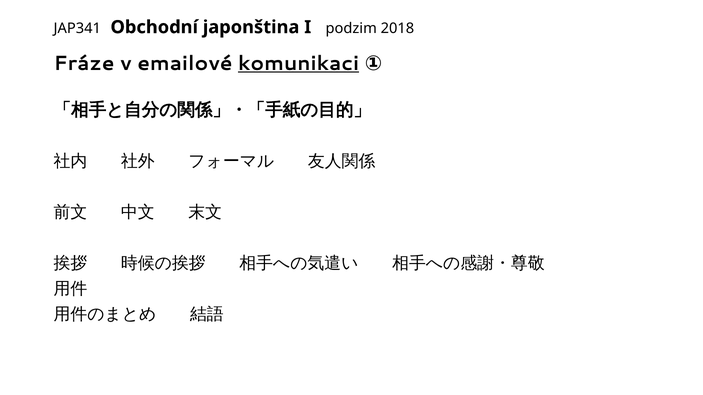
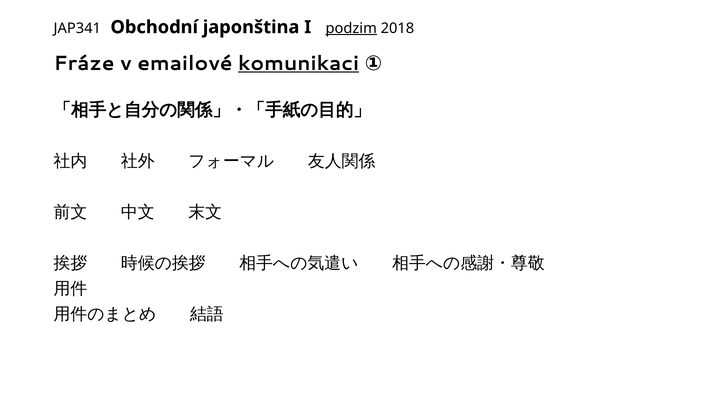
podzim underline: none -> present (351, 28)
